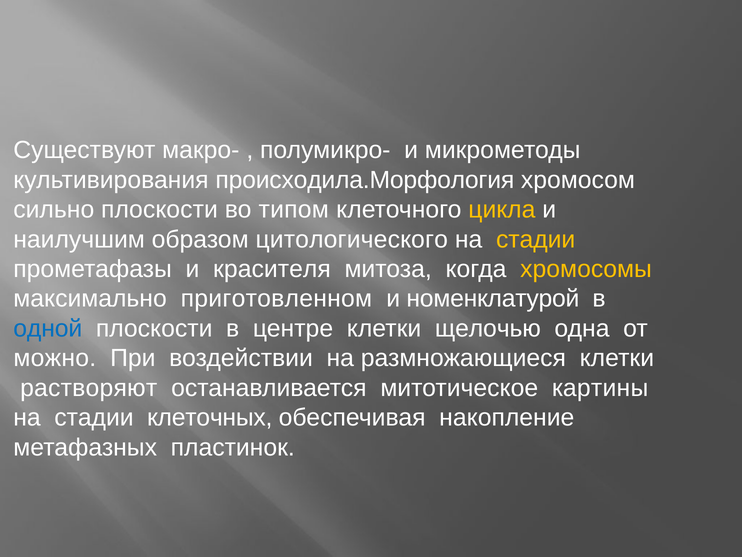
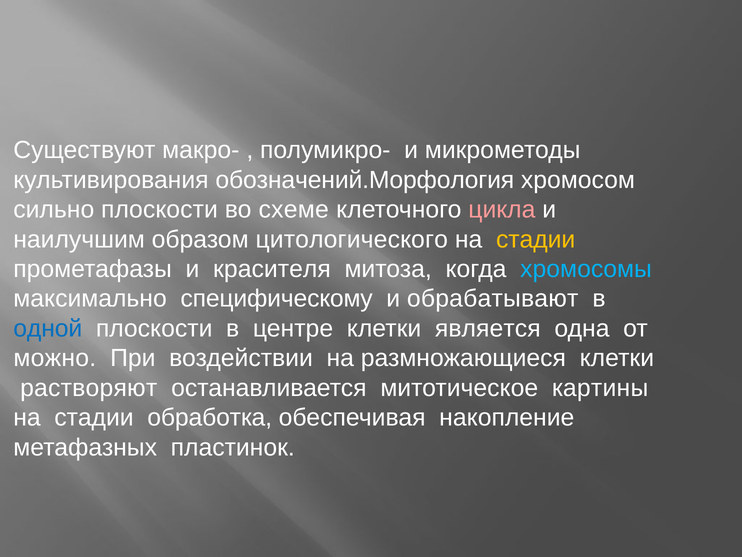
происходила.Морфология: происходила.Морфология -> обозначений.Морфология (365, 180)
типом: типом -> схеме (294, 209)
цикла colour: yellow -> pink (502, 209)
хромосомы colour: yellow -> light blue (586, 269)
приготовленном: приготовленном -> специфическому (277, 299)
номенклатурой: номенклатурой -> обрабатывают (493, 299)
щелочью: щелочью -> является (488, 328)
клеточных: клеточных -> обработка (210, 417)
